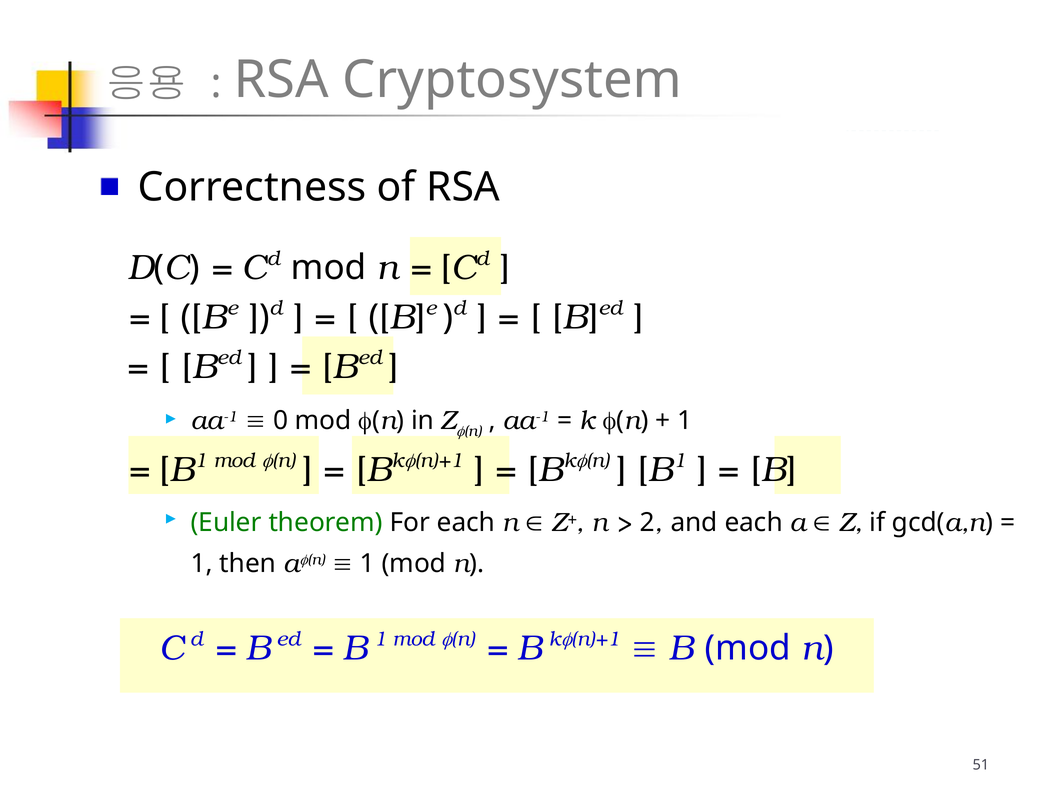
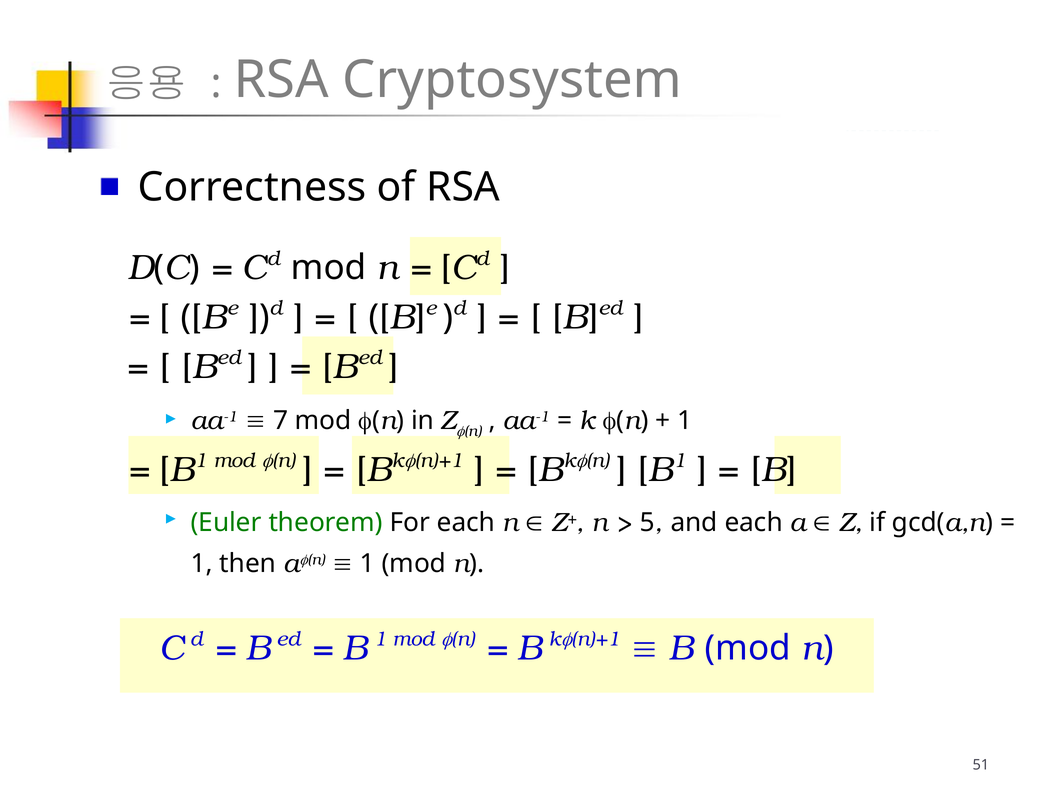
0: 0 -> 7 (281, 421)
2: 2 -> 5 (647, 523)
